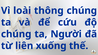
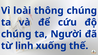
liên: liên -> linh (24, 46)
